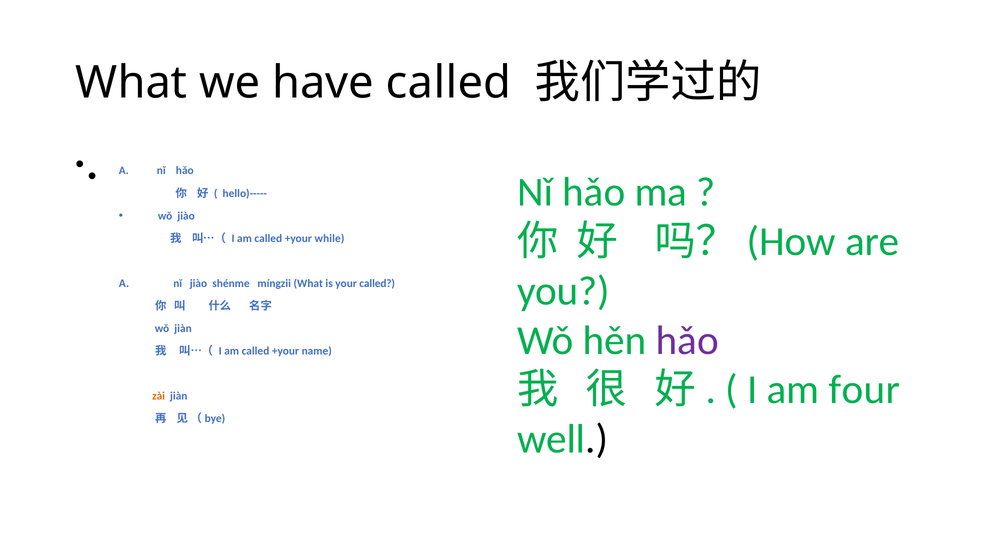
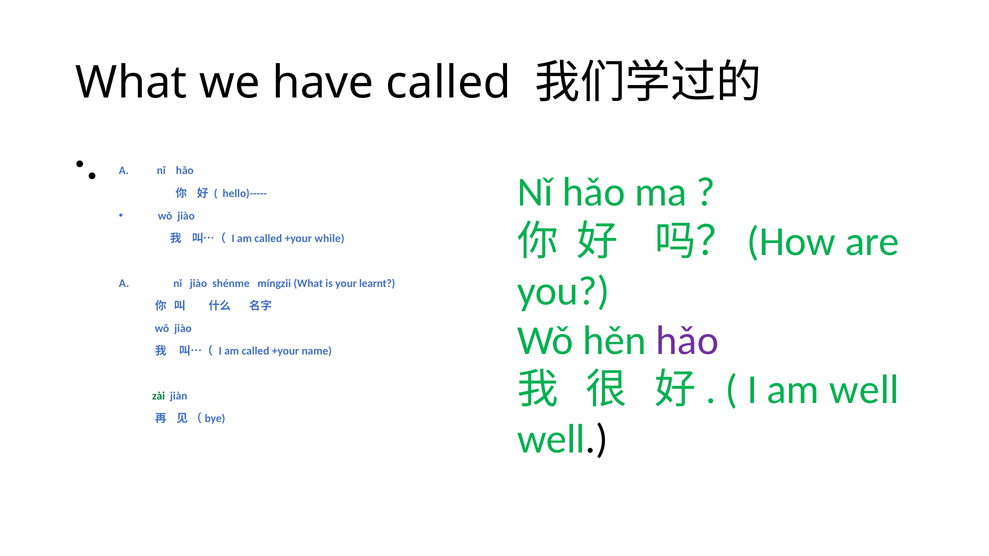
your called: called -> learnt (377, 284)
jiàn: jiàn -> jiào (183, 329)
am four: four -> well (864, 390)
zài colour: orange -> green (159, 396)
